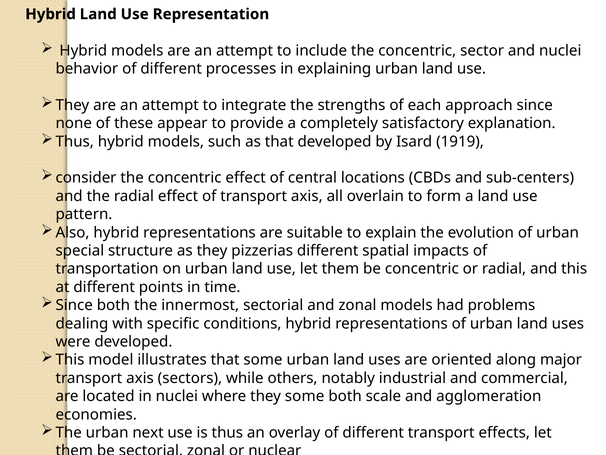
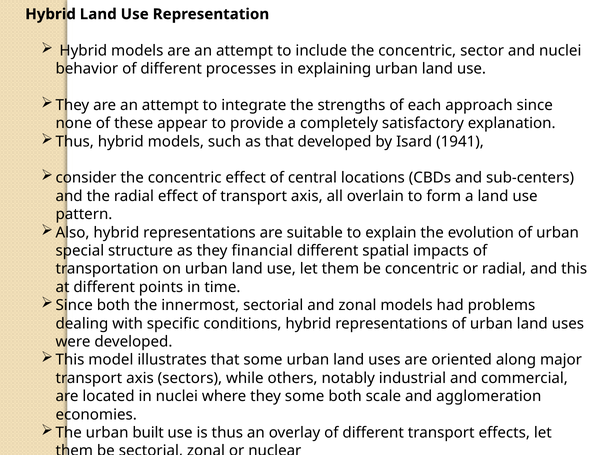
1919: 1919 -> 1941 (460, 141)
pizzerias: pizzerias -> financial (262, 250)
next: next -> built (148, 432)
